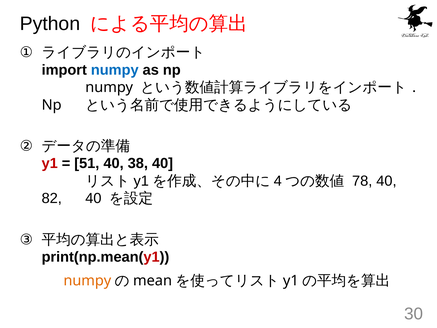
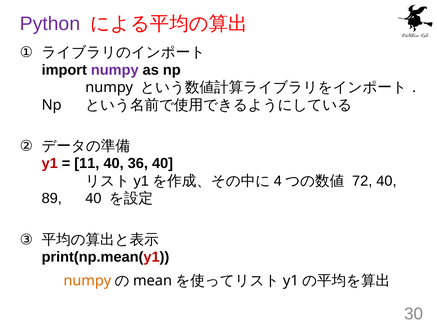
Python colour: black -> purple (50, 24)
numpy colour: blue -> purple (115, 70)
51: 51 -> 11 (87, 163)
38: 38 -> 36 (138, 163)
78: 78 -> 72 (362, 181)
82: 82 -> 89 (52, 198)
